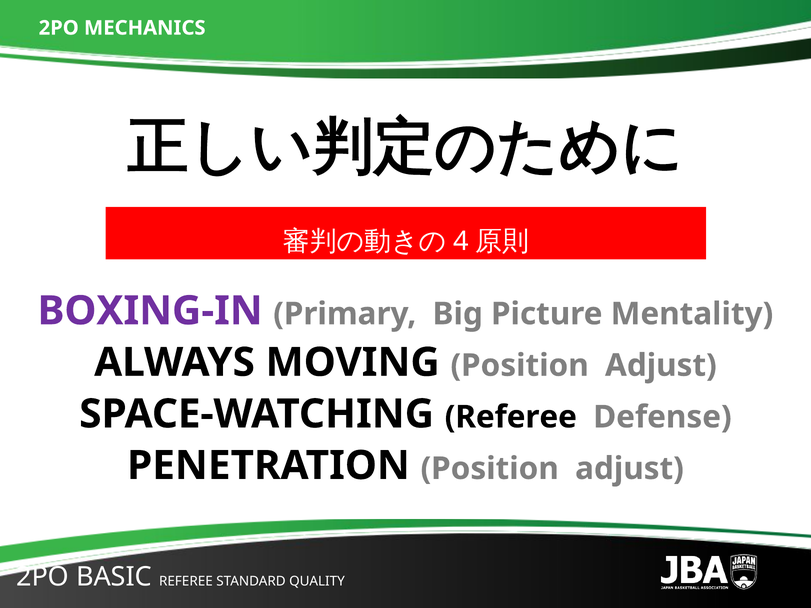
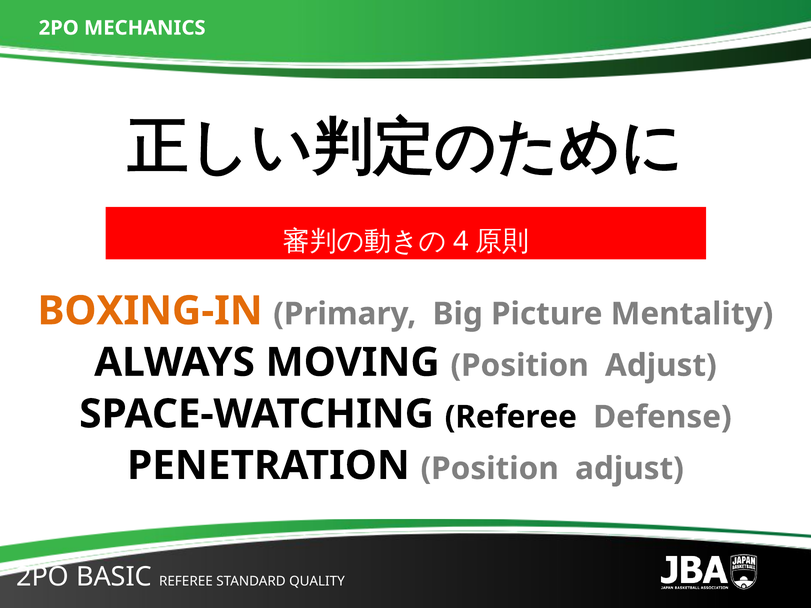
BOXING-IN colour: purple -> orange (150, 311)
